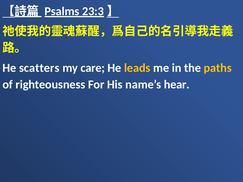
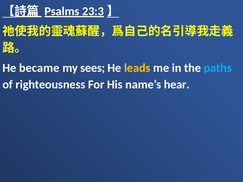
scatters: scatters -> became (39, 68)
care: care -> sees (93, 68)
paths colour: yellow -> light blue (218, 68)
